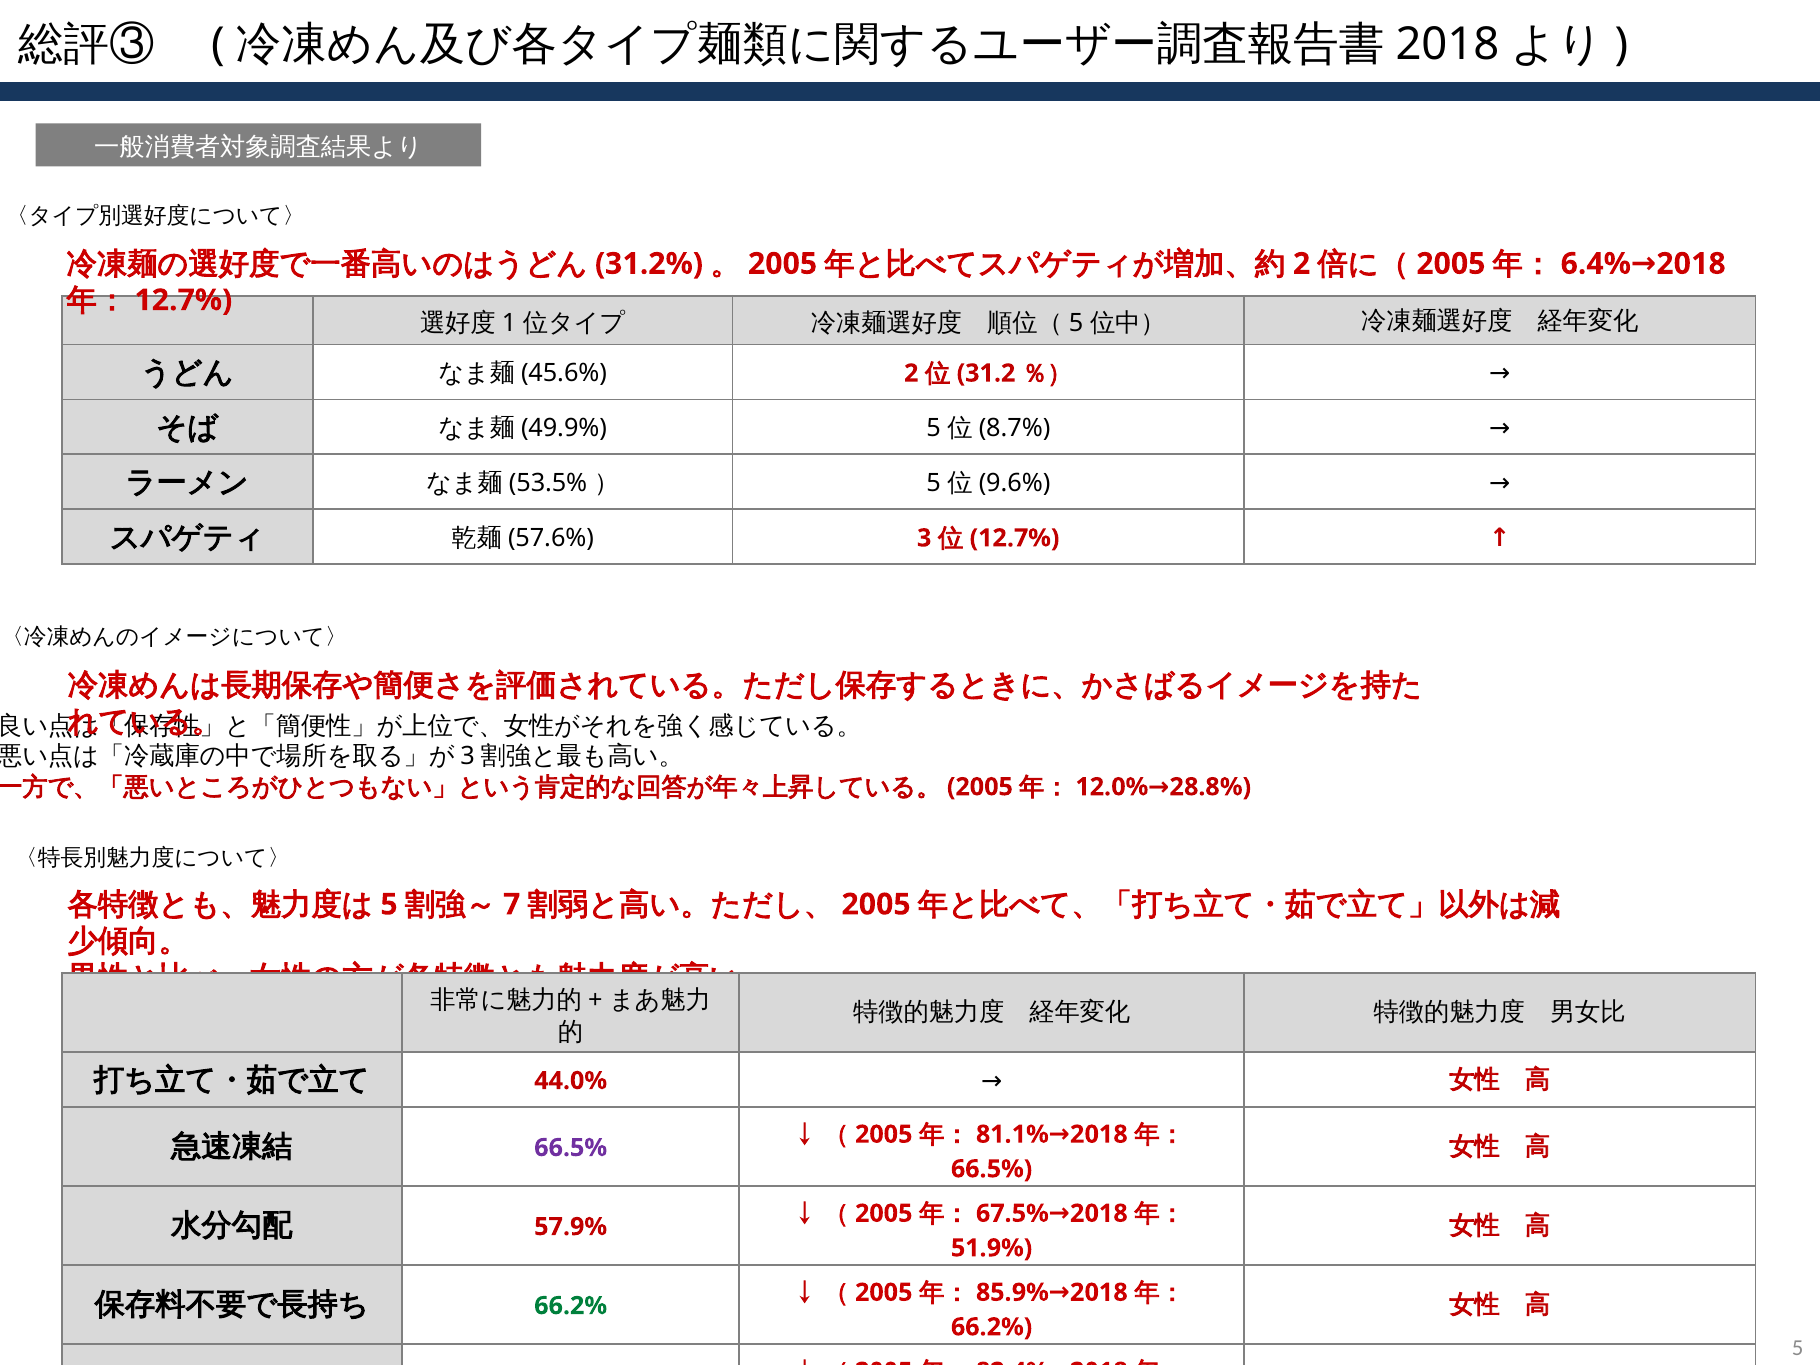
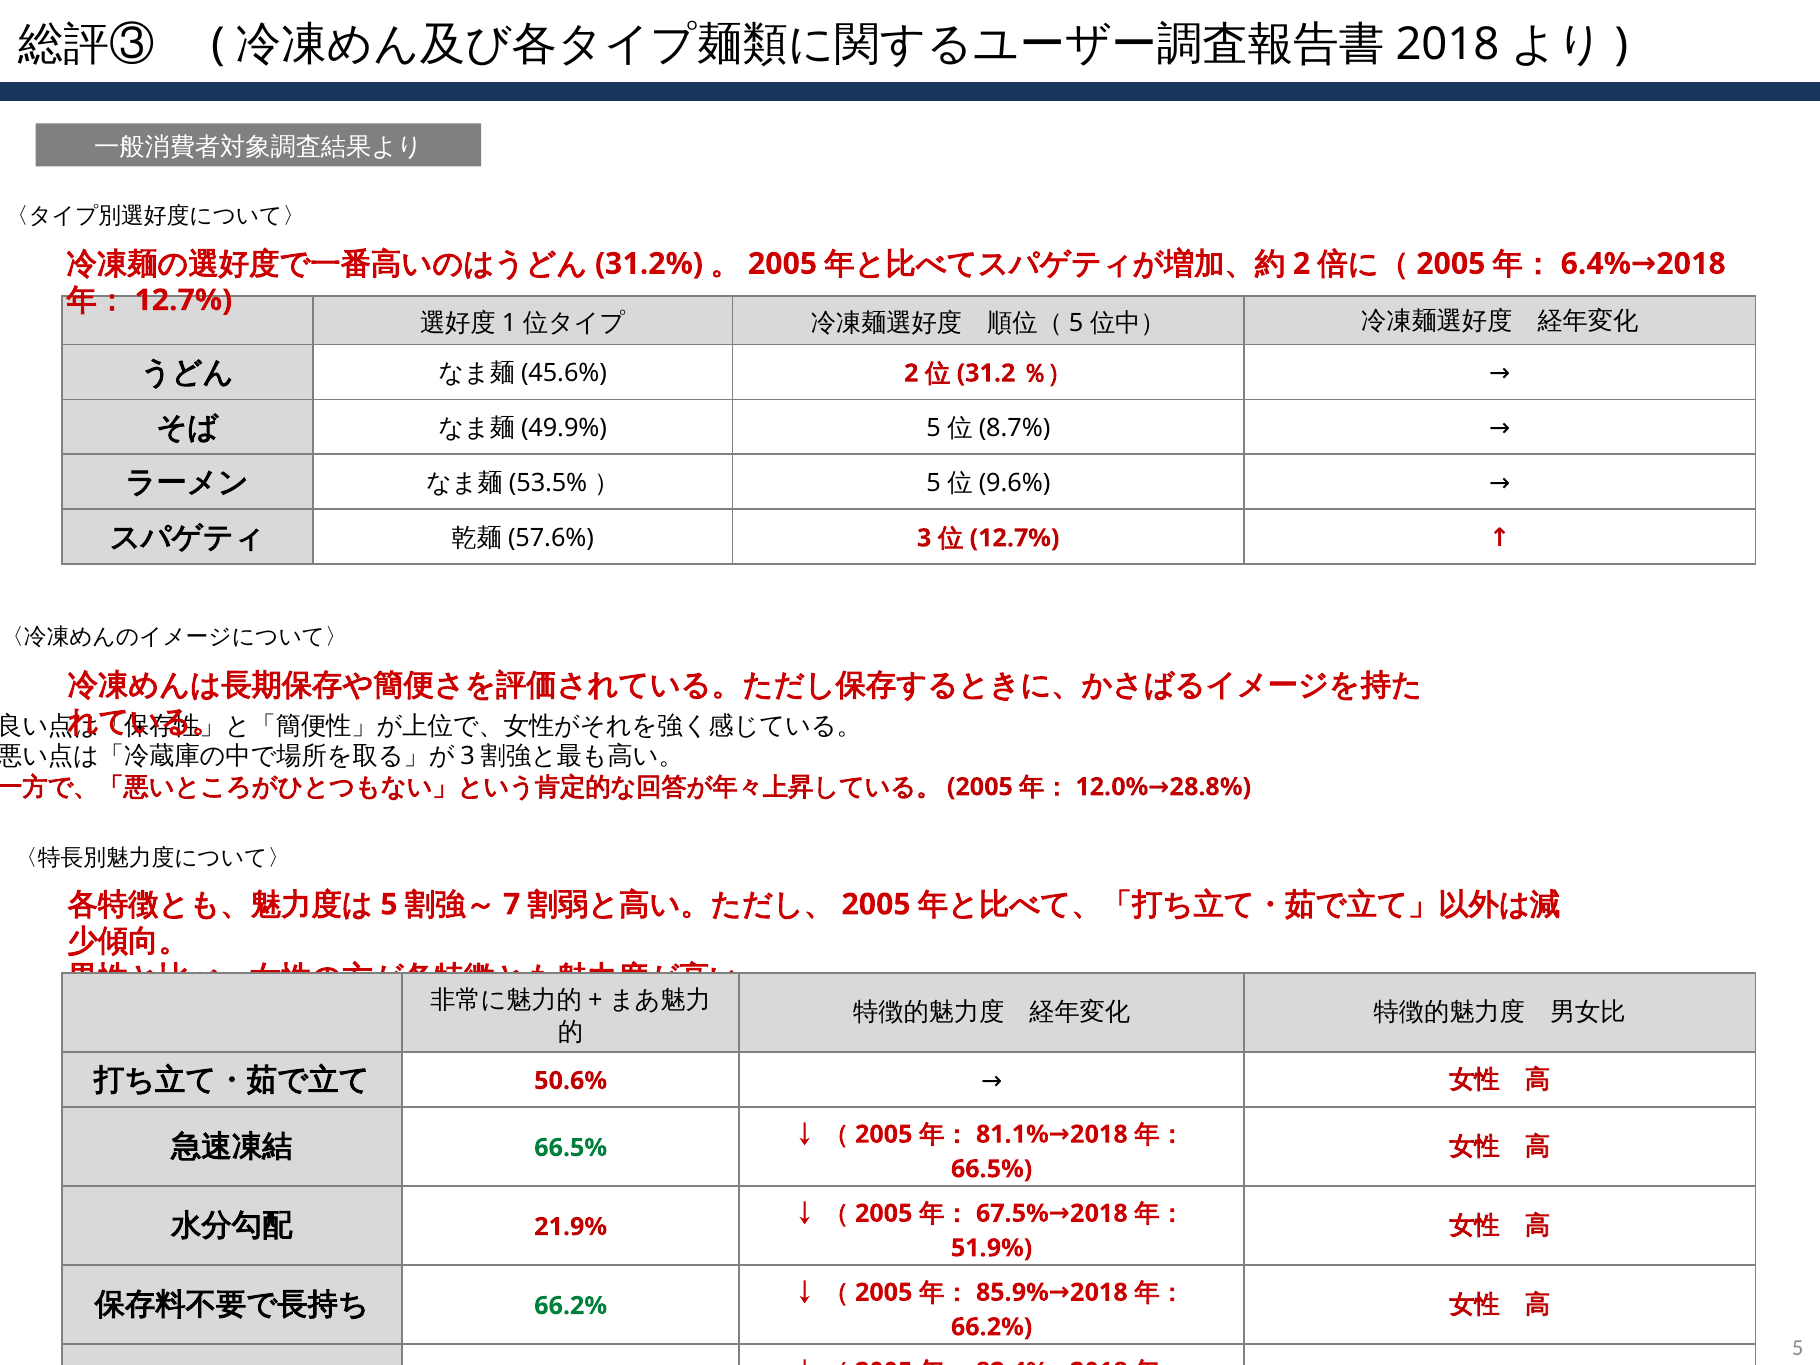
44.0%: 44.0% -> 50.6% (571, 1081)
66.5% colour: purple -> green (571, 1148)
57.9%: 57.9% -> 21.9% (571, 1227)
